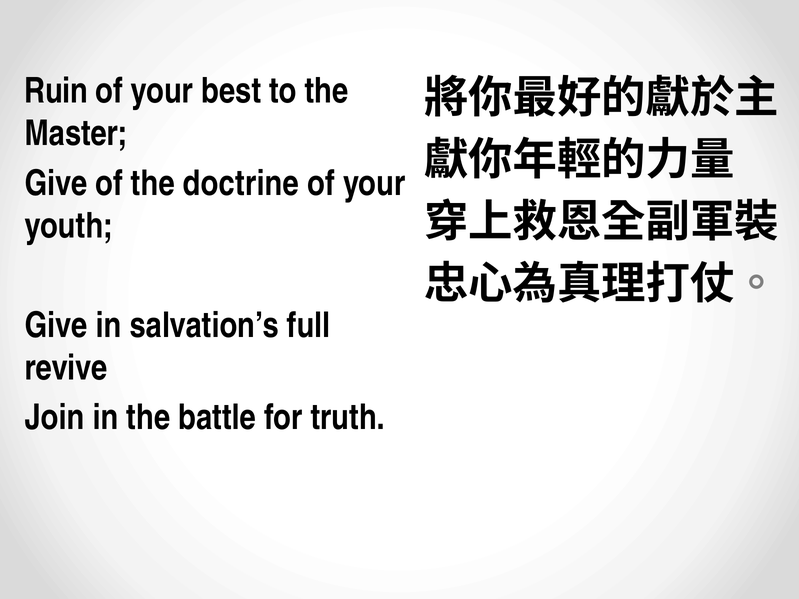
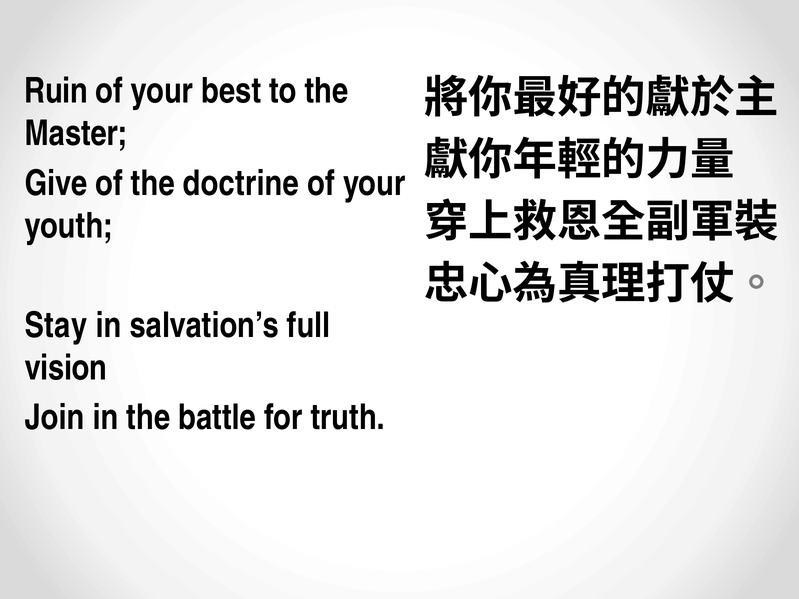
Give: Give -> Stay (56, 326)
revive: revive -> vision (66, 368)
